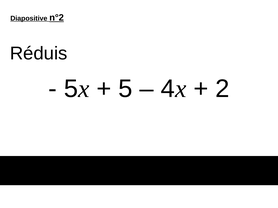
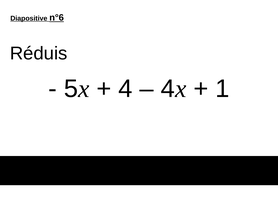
n°2: n°2 -> n°6 (57, 18)
5: 5 -> 4 (125, 89)
2: 2 -> 1 (222, 89)
